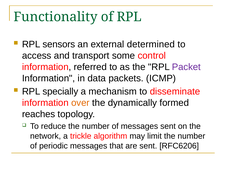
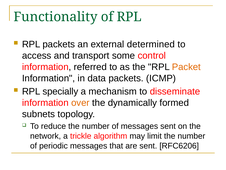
RPL sensors: sensors -> packets (59, 44)
Packet colour: purple -> orange (186, 67)
reaches: reaches -> subnets (39, 114)
